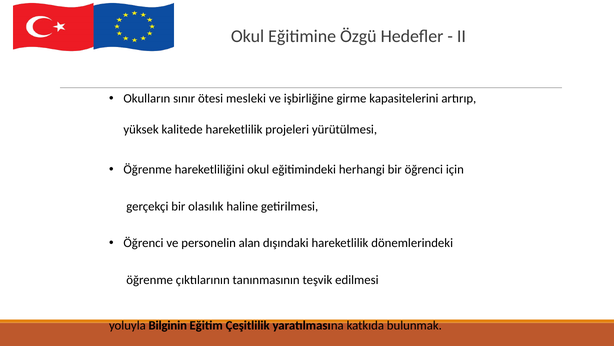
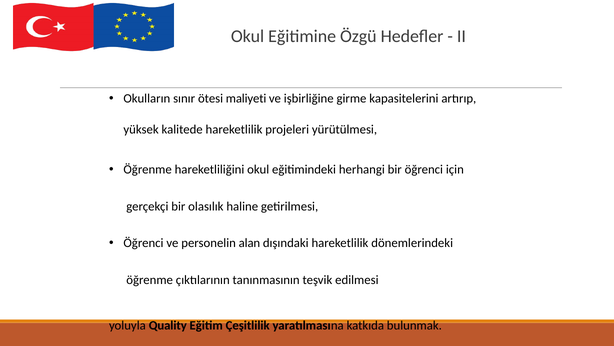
mesleki: mesleki -> maliyeti (246, 98)
Bilginin: Bilginin -> Quality (168, 325)
